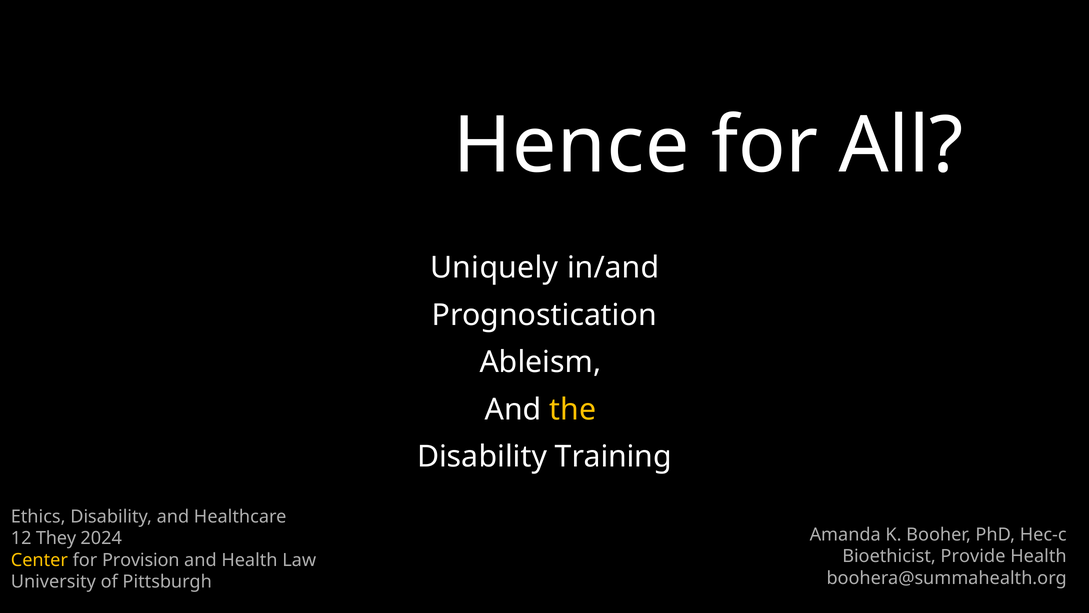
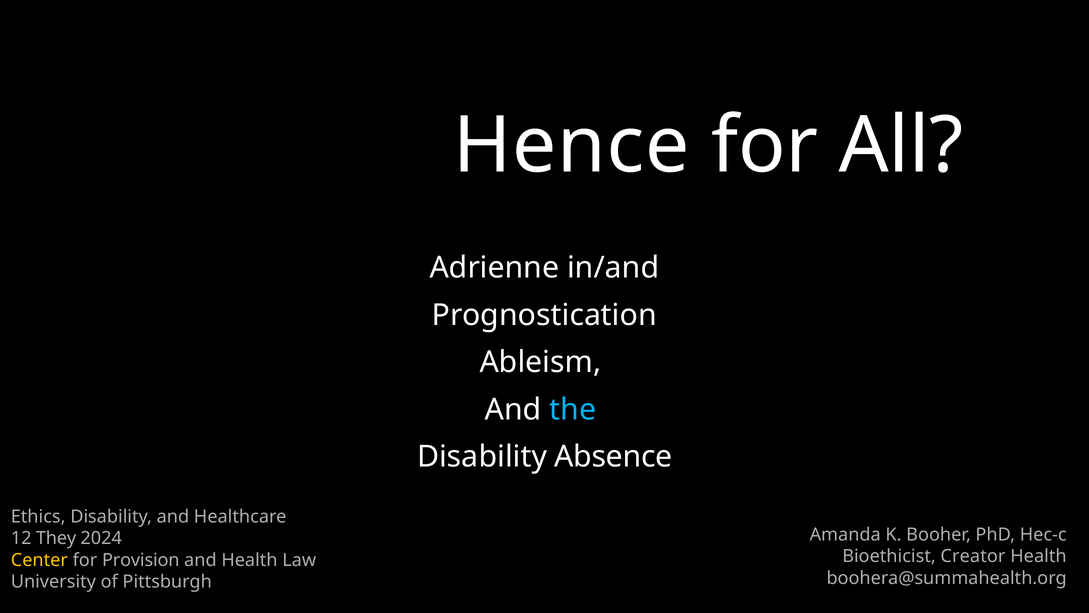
Uniquely: Uniquely -> Adrienne (494, 268)
the colour: yellow -> light blue (573, 409)
Training: Training -> Absence (613, 456)
Provide: Provide -> Creator (973, 556)
